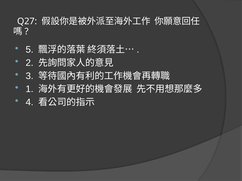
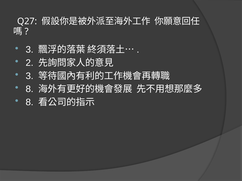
5: 5 -> 3 (30, 50)
1: 1 -> 8 (30, 89)
4: 4 -> 8 (30, 102)
